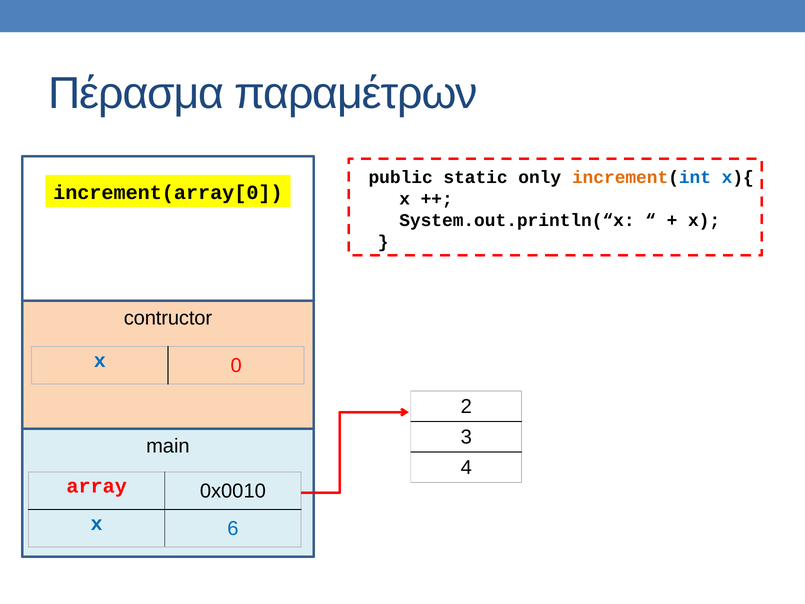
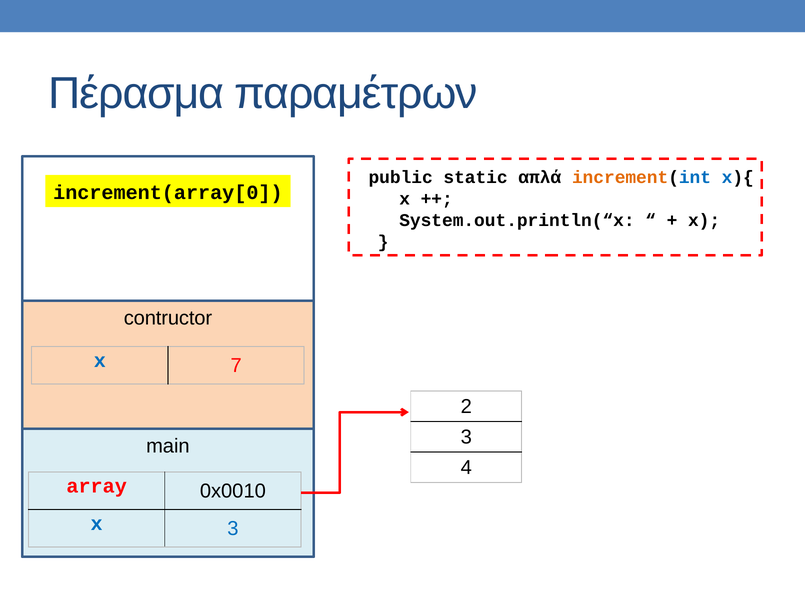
only: only -> απλά (540, 177)
0: 0 -> 7 (236, 365)
x 6: 6 -> 3 (233, 528)
